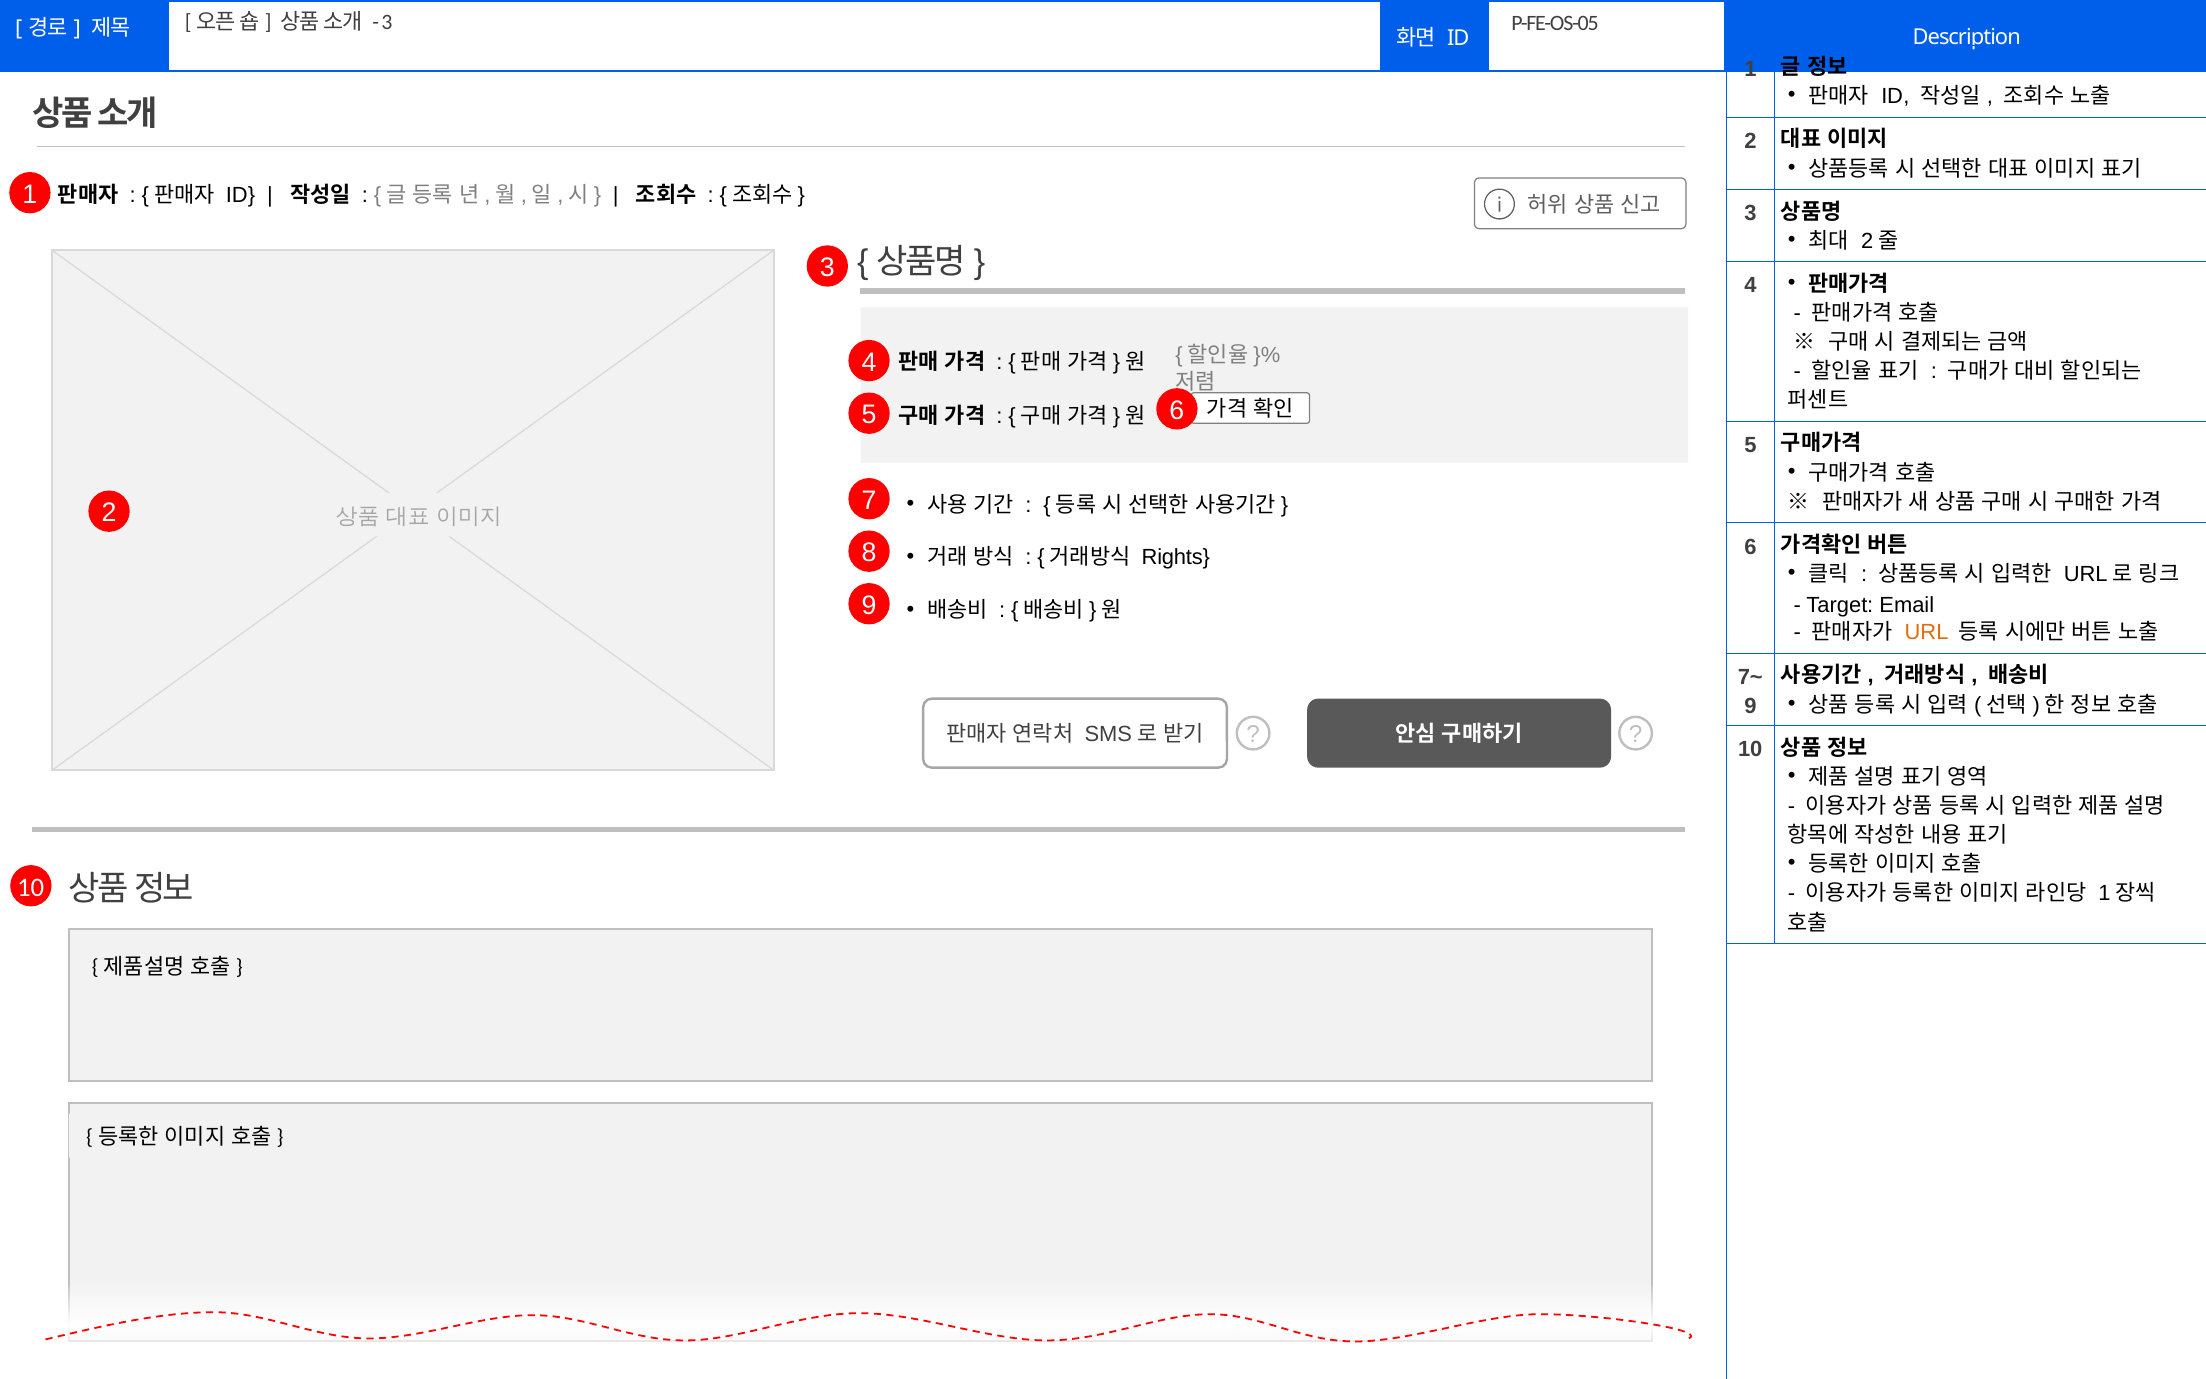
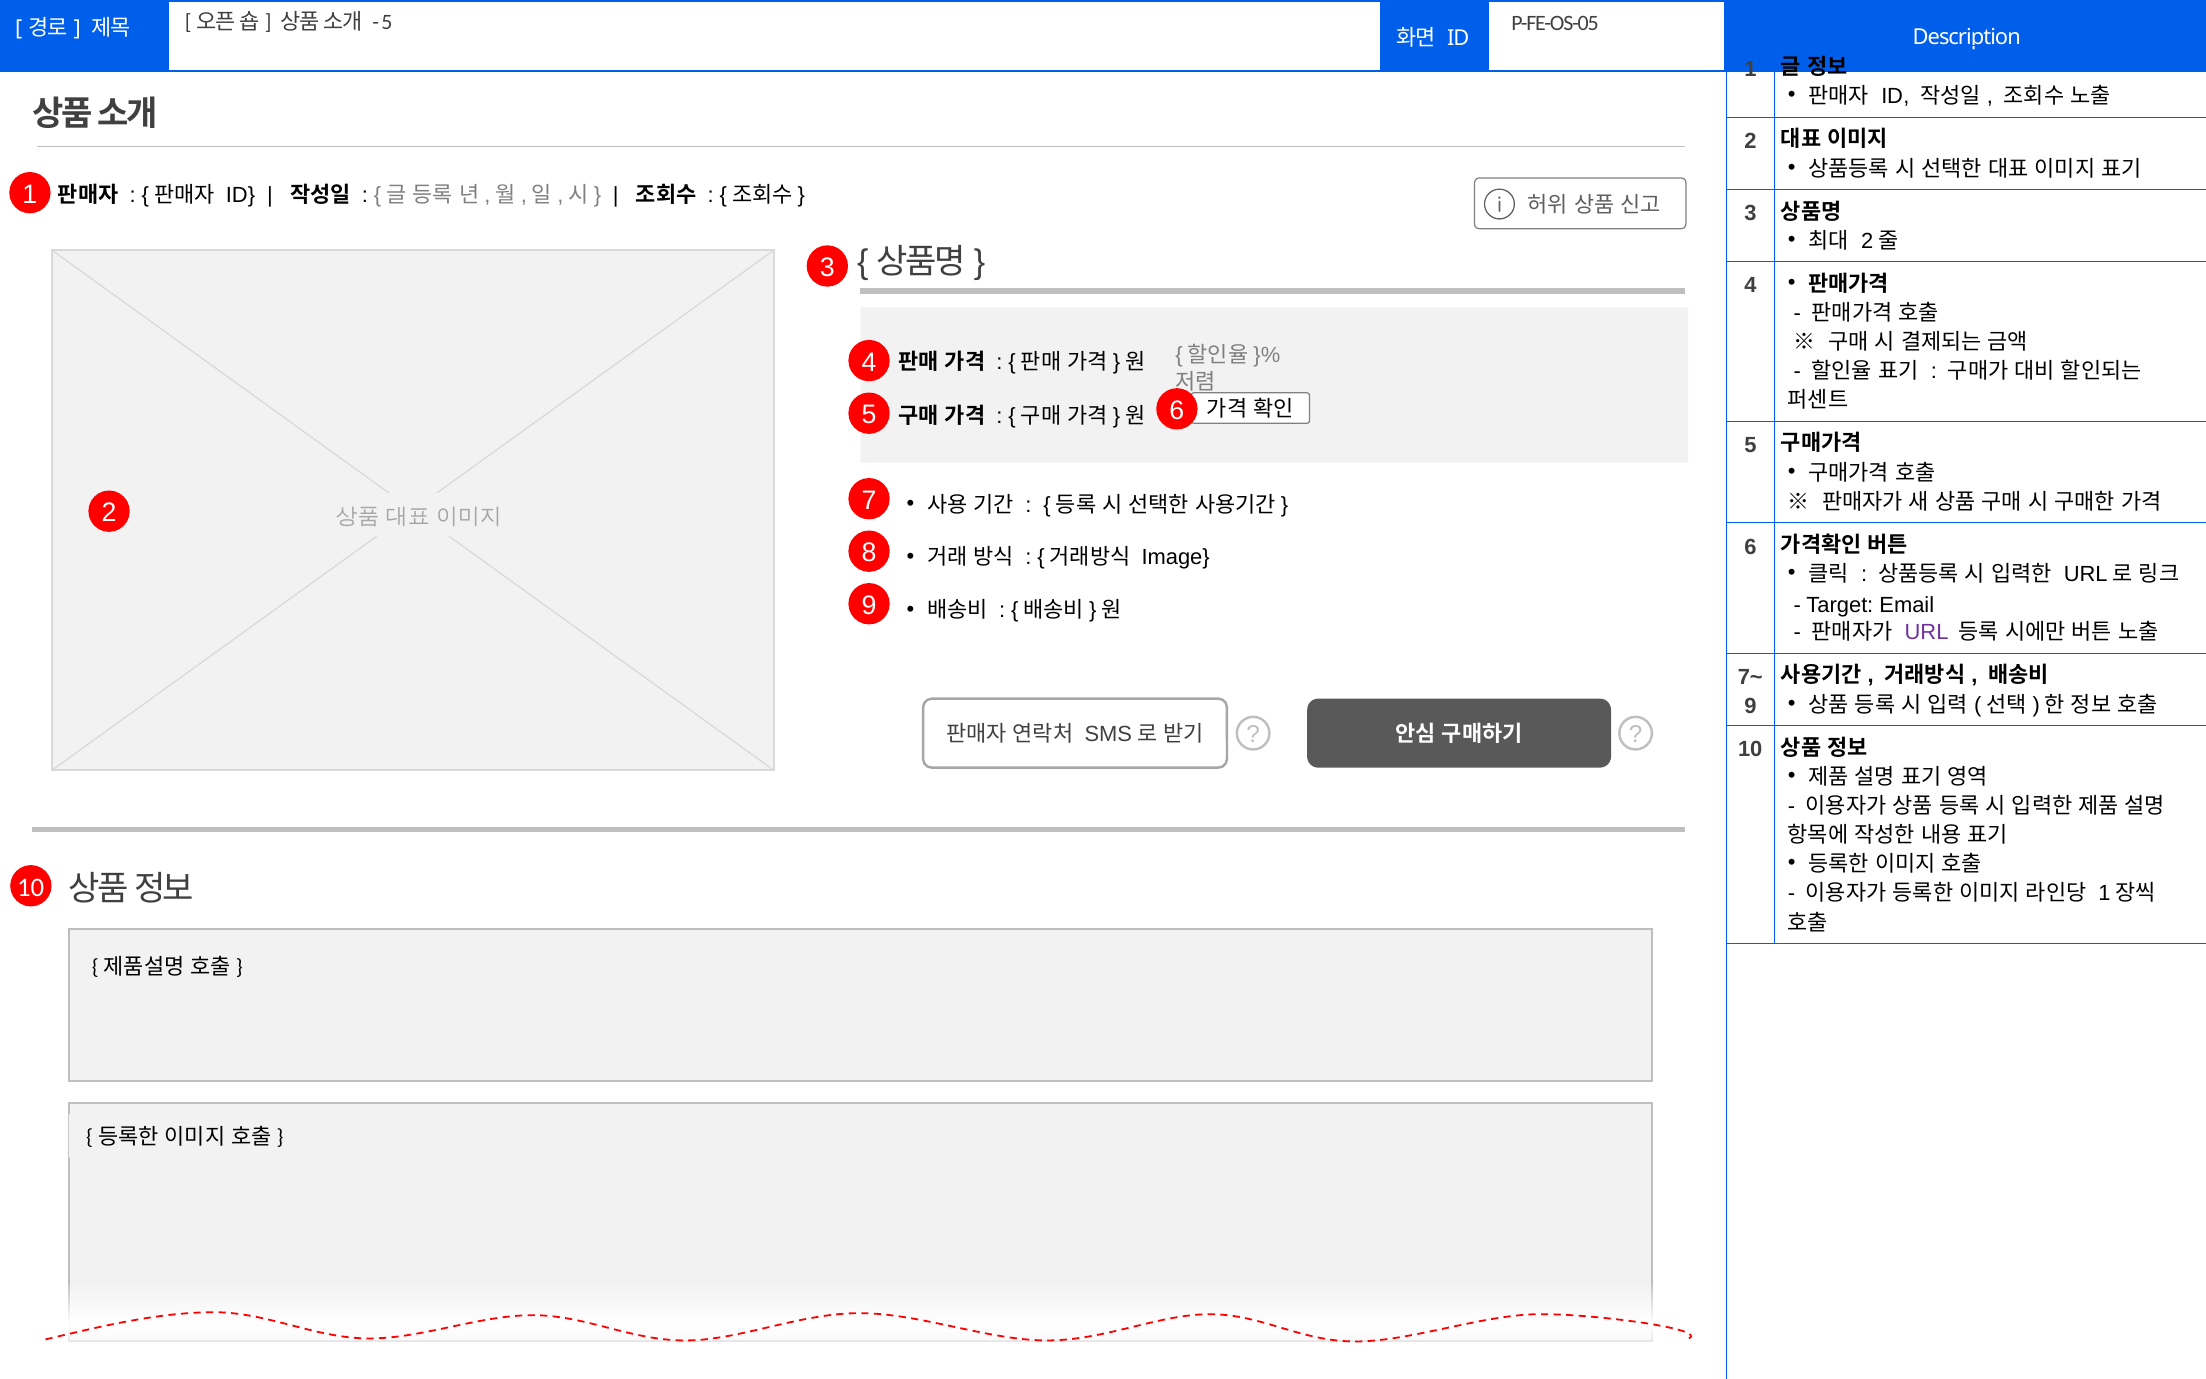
3: 3 -> 5 (387, 22)
Rights: Rights -> Image (1176, 557)
URL colour: orange -> purple (1927, 632)
